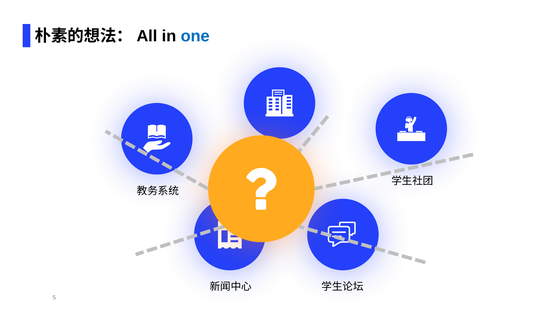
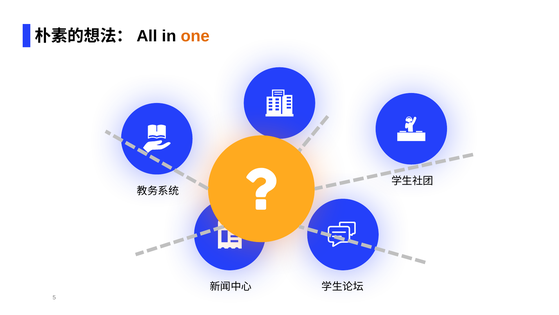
one colour: blue -> orange (195, 36)
